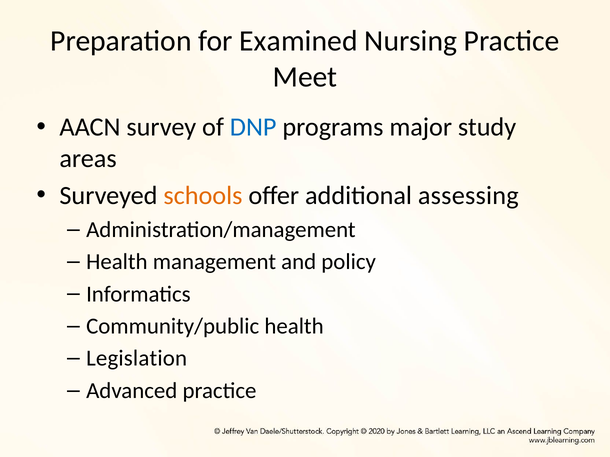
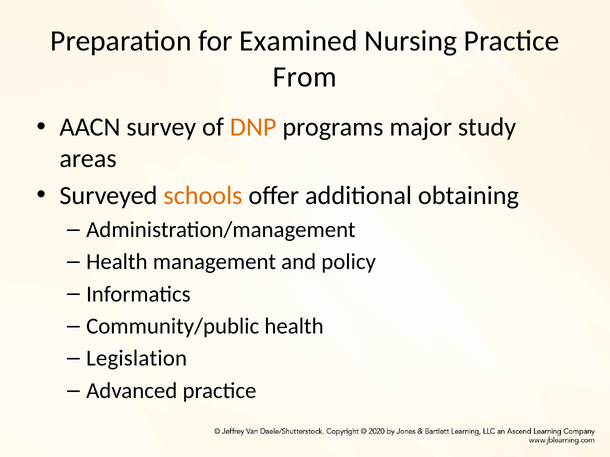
Meet: Meet -> From (305, 77)
DNP colour: blue -> orange (253, 127)
assessing: assessing -> obtaining (468, 196)
